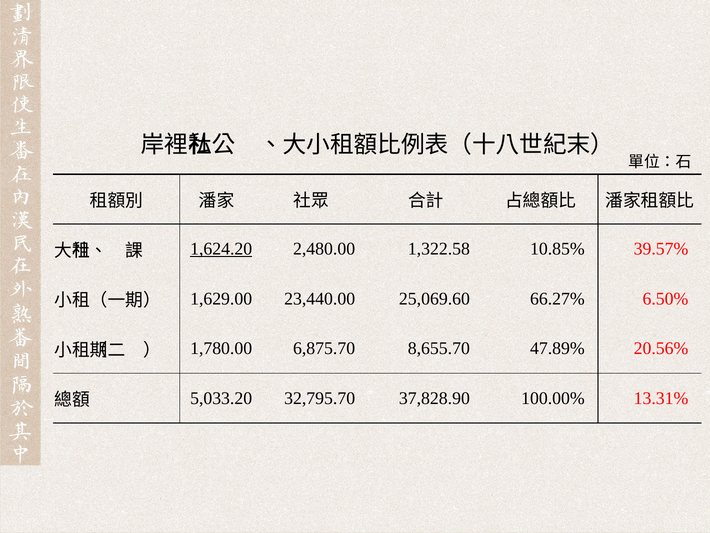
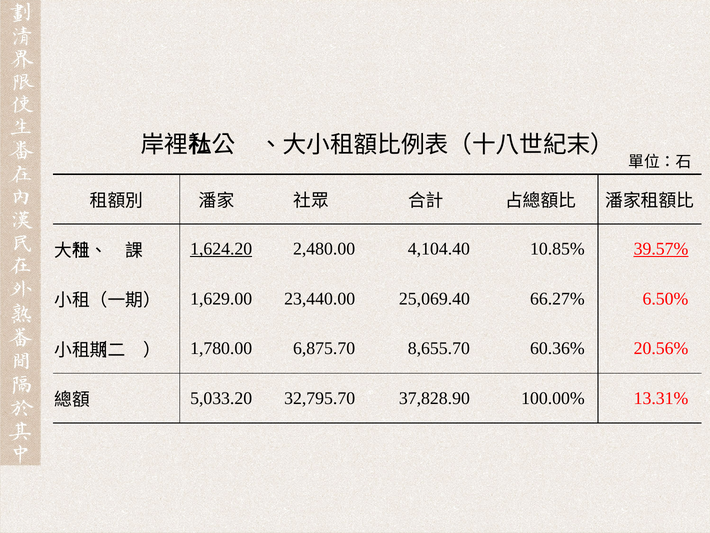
1,322.58: 1,322.58 -> 4,104.40 (439, 249)
39.57% underline: none -> present (661, 249)
25,069.60: 25,069.60 -> 25,069.40 (434, 299)
47.89%: 47.89% -> 60.36% (557, 348)
